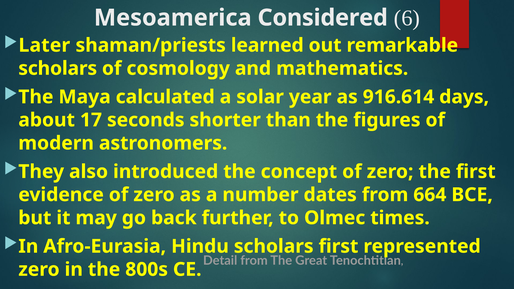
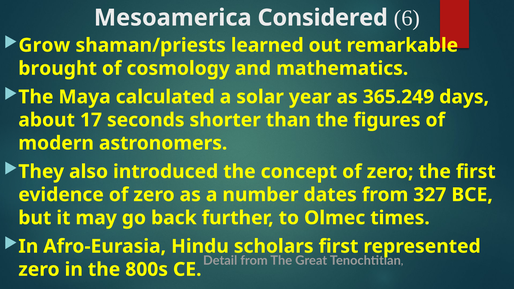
Later: Later -> Grow (44, 45)
scholars: scholars -> brought (58, 68)
916.614: 916.614 -> 365.249 (398, 97)
664: 664 -> 327 (430, 195)
